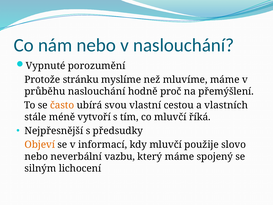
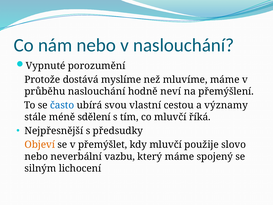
stránku: stránku -> dostává (81, 80)
proč: proč -> neví (171, 91)
často colour: orange -> blue (62, 105)
vlastních: vlastních -> významy (226, 105)
vytvoří: vytvoří -> sdělení (94, 117)
informací: informací -> přemýšlet (103, 145)
